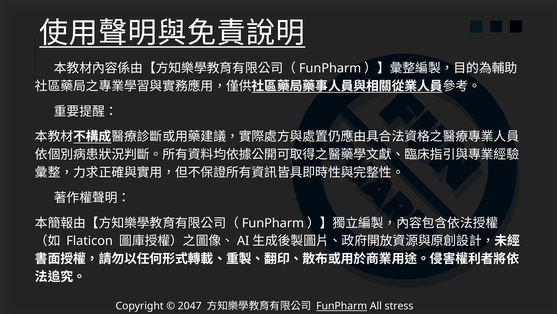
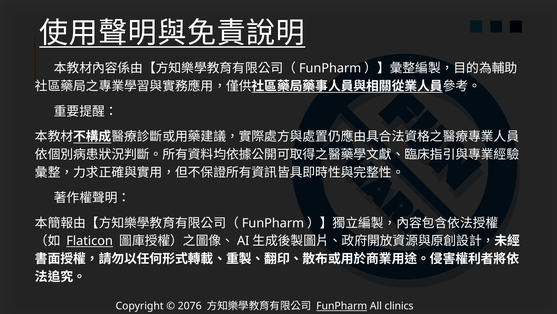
Flaticon underline: none -> present (90, 241)
2047: 2047 -> 2076 (190, 305)
stress: stress -> clinics (399, 305)
